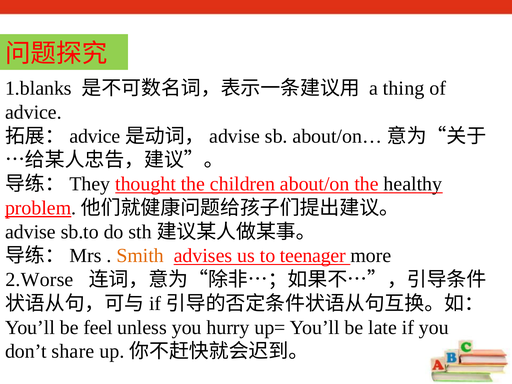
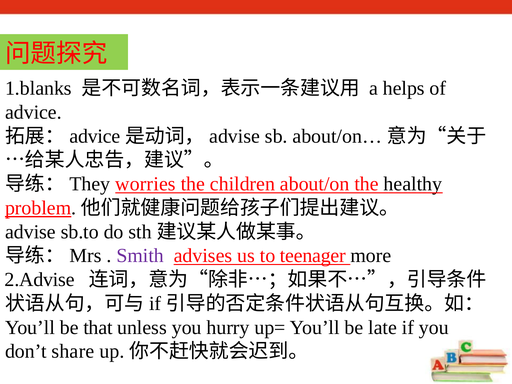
thing: thing -> helps (404, 88)
thought: thought -> worries (145, 184)
Smith colour: orange -> purple (140, 256)
2.Worse: 2.Worse -> 2.Advise (40, 280)
feel: feel -> that (98, 327)
